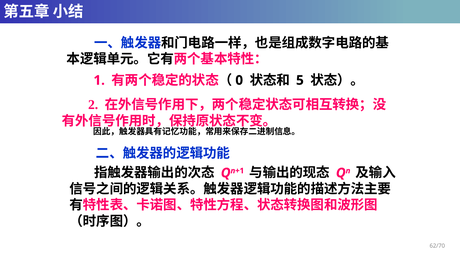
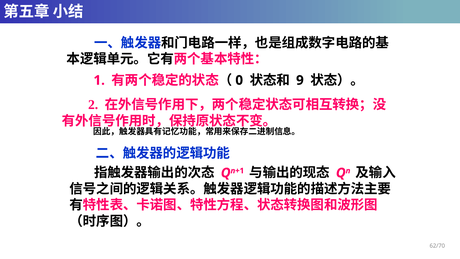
5: 5 -> 9 (300, 80)
